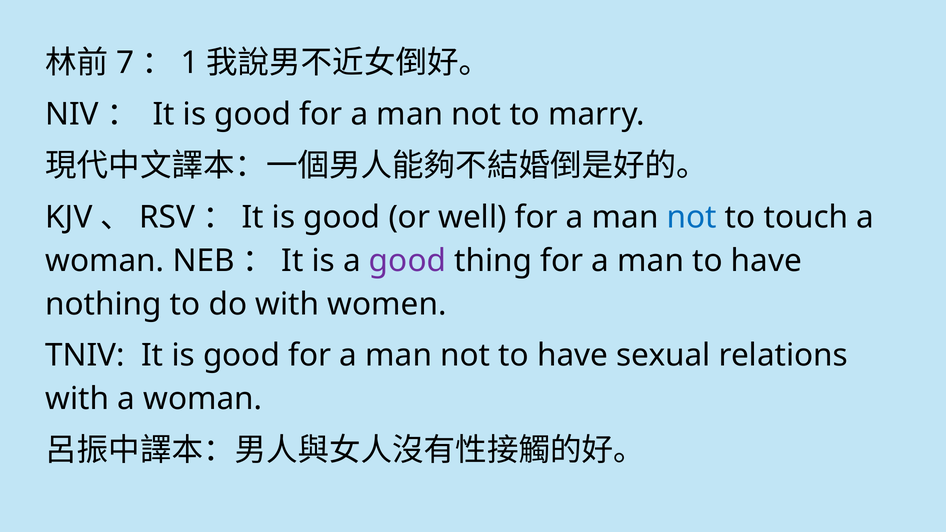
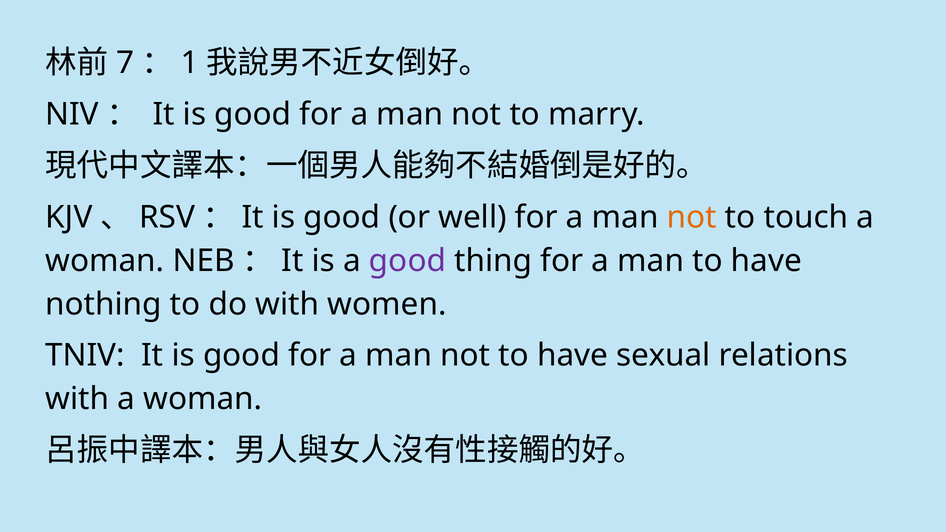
not colour: blue -> orange (692, 217)
